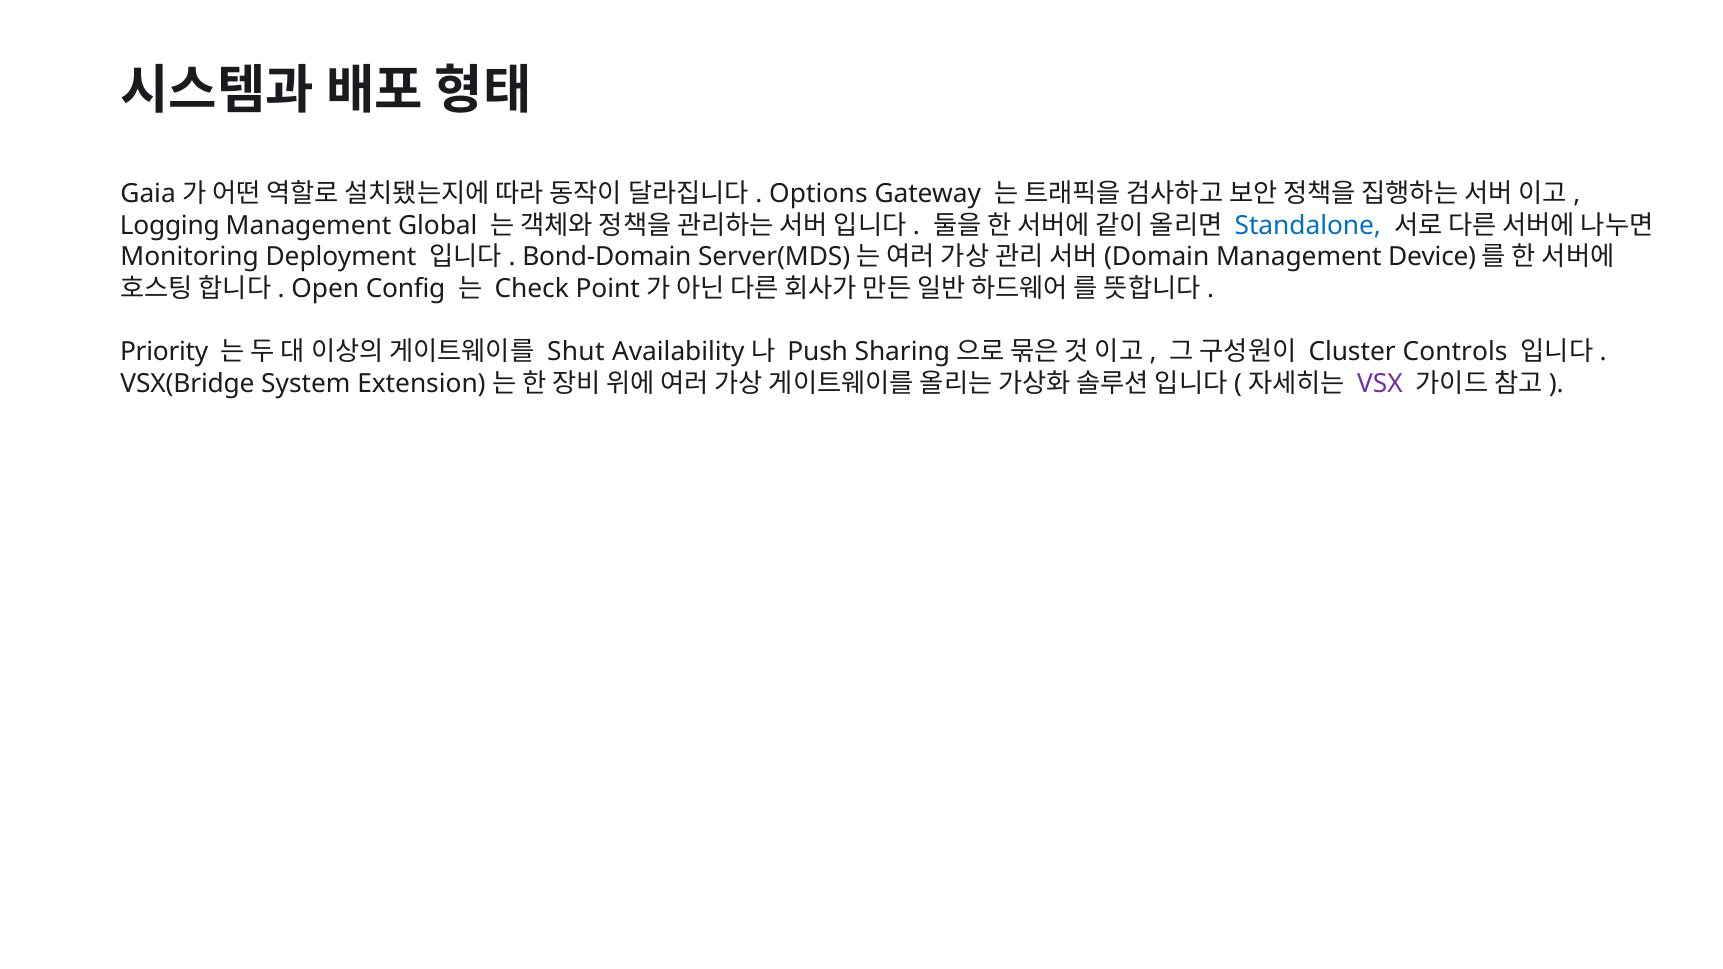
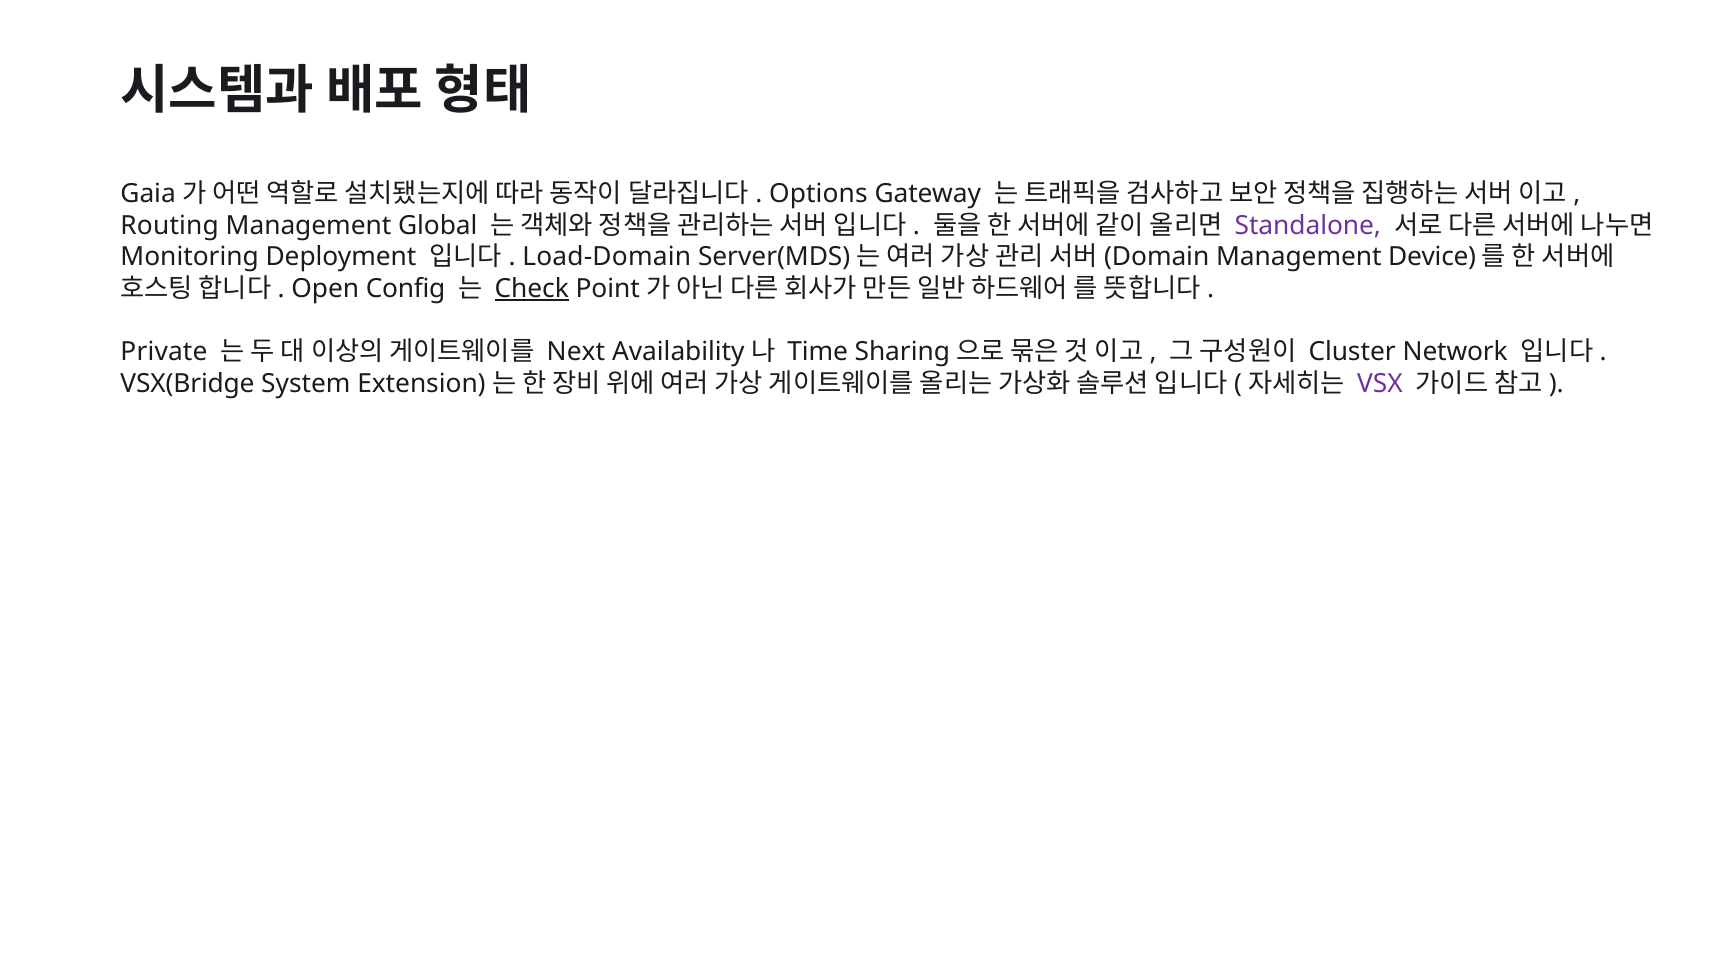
Logging: Logging -> Routing (170, 226)
Standalone colour: blue -> purple (1308, 226)
Bond-Domain: Bond-Domain -> Load-Domain (607, 257)
Check underline: none -> present (532, 289)
Priority: Priority -> Private (164, 352)
Shut: Shut -> Next (576, 352)
Push: Push -> Time (818, 352)
Controls: Controls -> Network (1455, 352)
